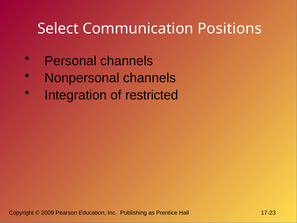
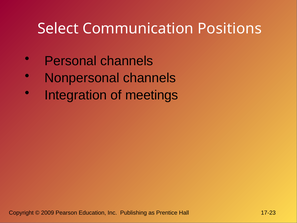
restricted: restricted -> meetings (152, 95)
